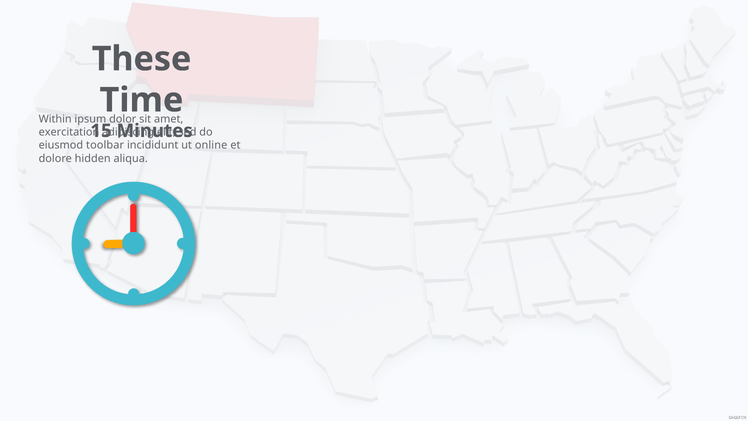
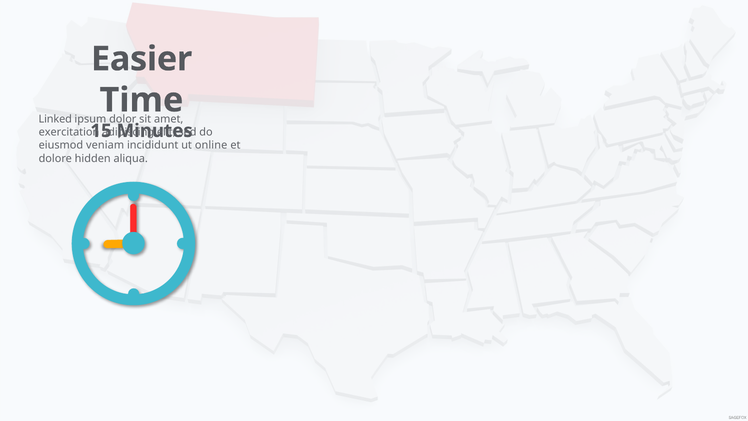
These: These -> Easier (142, 59)
Within: Within -> Linked (55, 119)
toolbar: toolbar -> veniam (105, 145)
